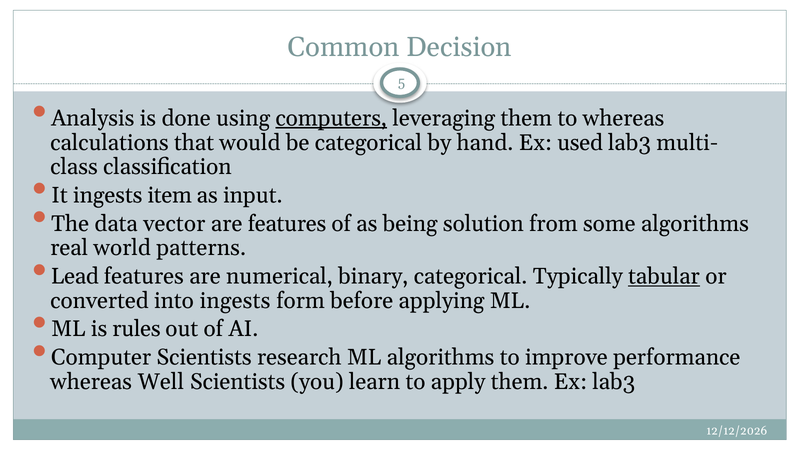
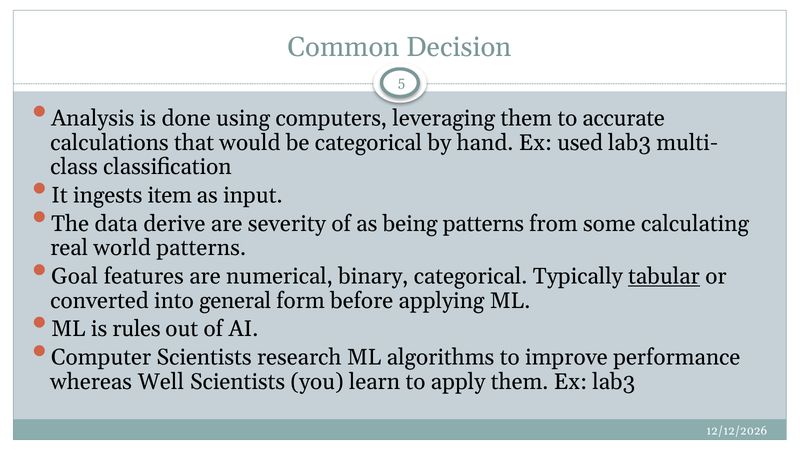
computers underline: present -> none (331, 118)
to whereas: whereas -> accurate (624, 118)
vector: vector -> derive (174, 224)
are features: features -> severity (287, 224)
being solution: solution -> patterns (483, 224)
some algorithms: algorithms -> calculating (695, 224)
Lead: Lead -> Goal (75, 276)
into ingests: ingests -> general (235, 301)
